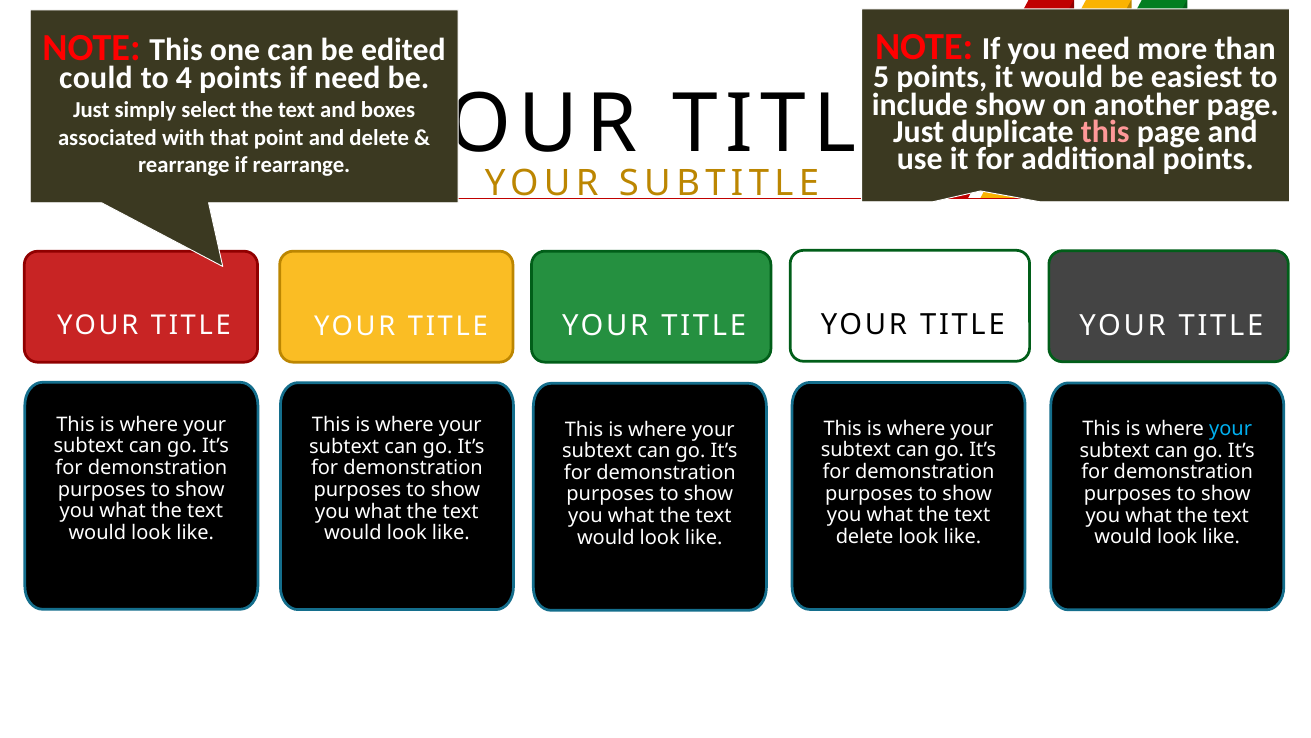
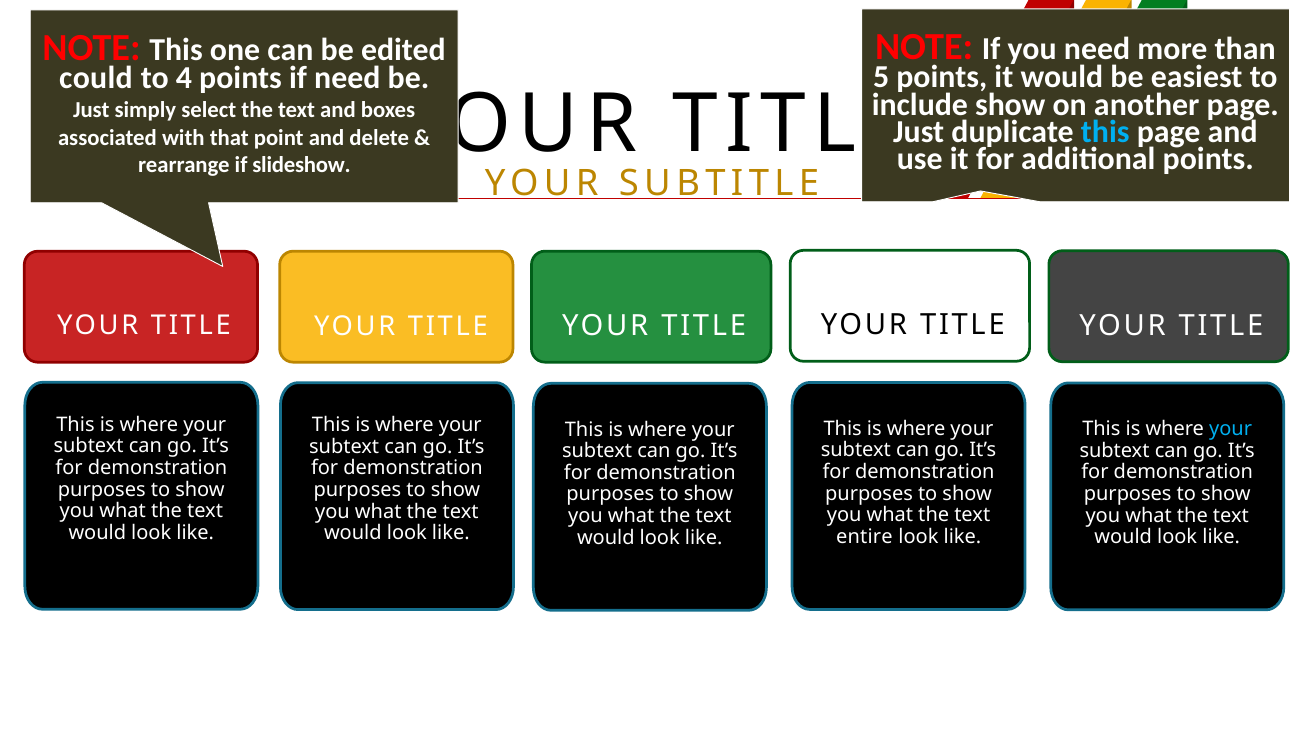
this colour: pink -> light blue (1105, 132)
if rearrange: rearrange -> slideshow (301, 165)
delete: delete -> entire (864, 536)
